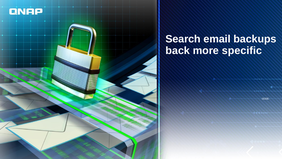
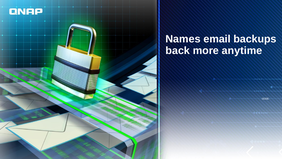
Search: Search -> Names (183, 39)
specific: specific -> anytime (242, 50)
